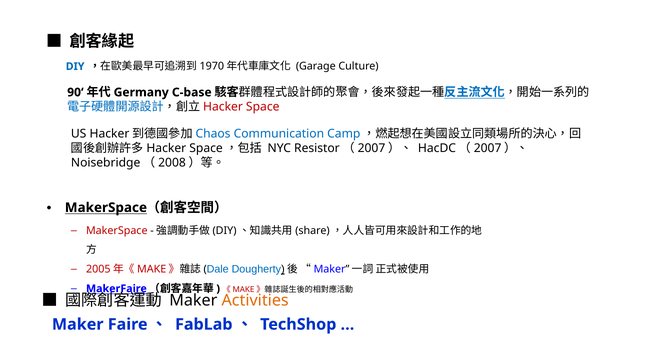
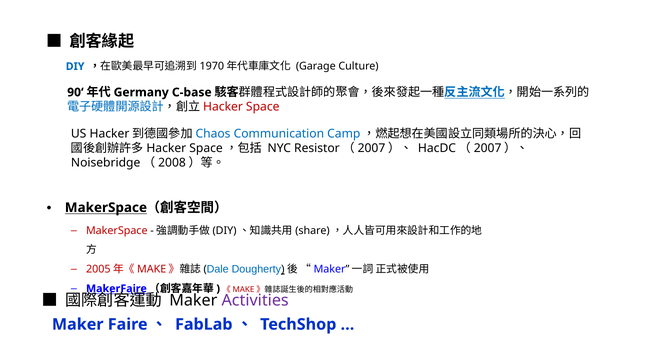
Activities colour: orange -> purple (255, 300)
